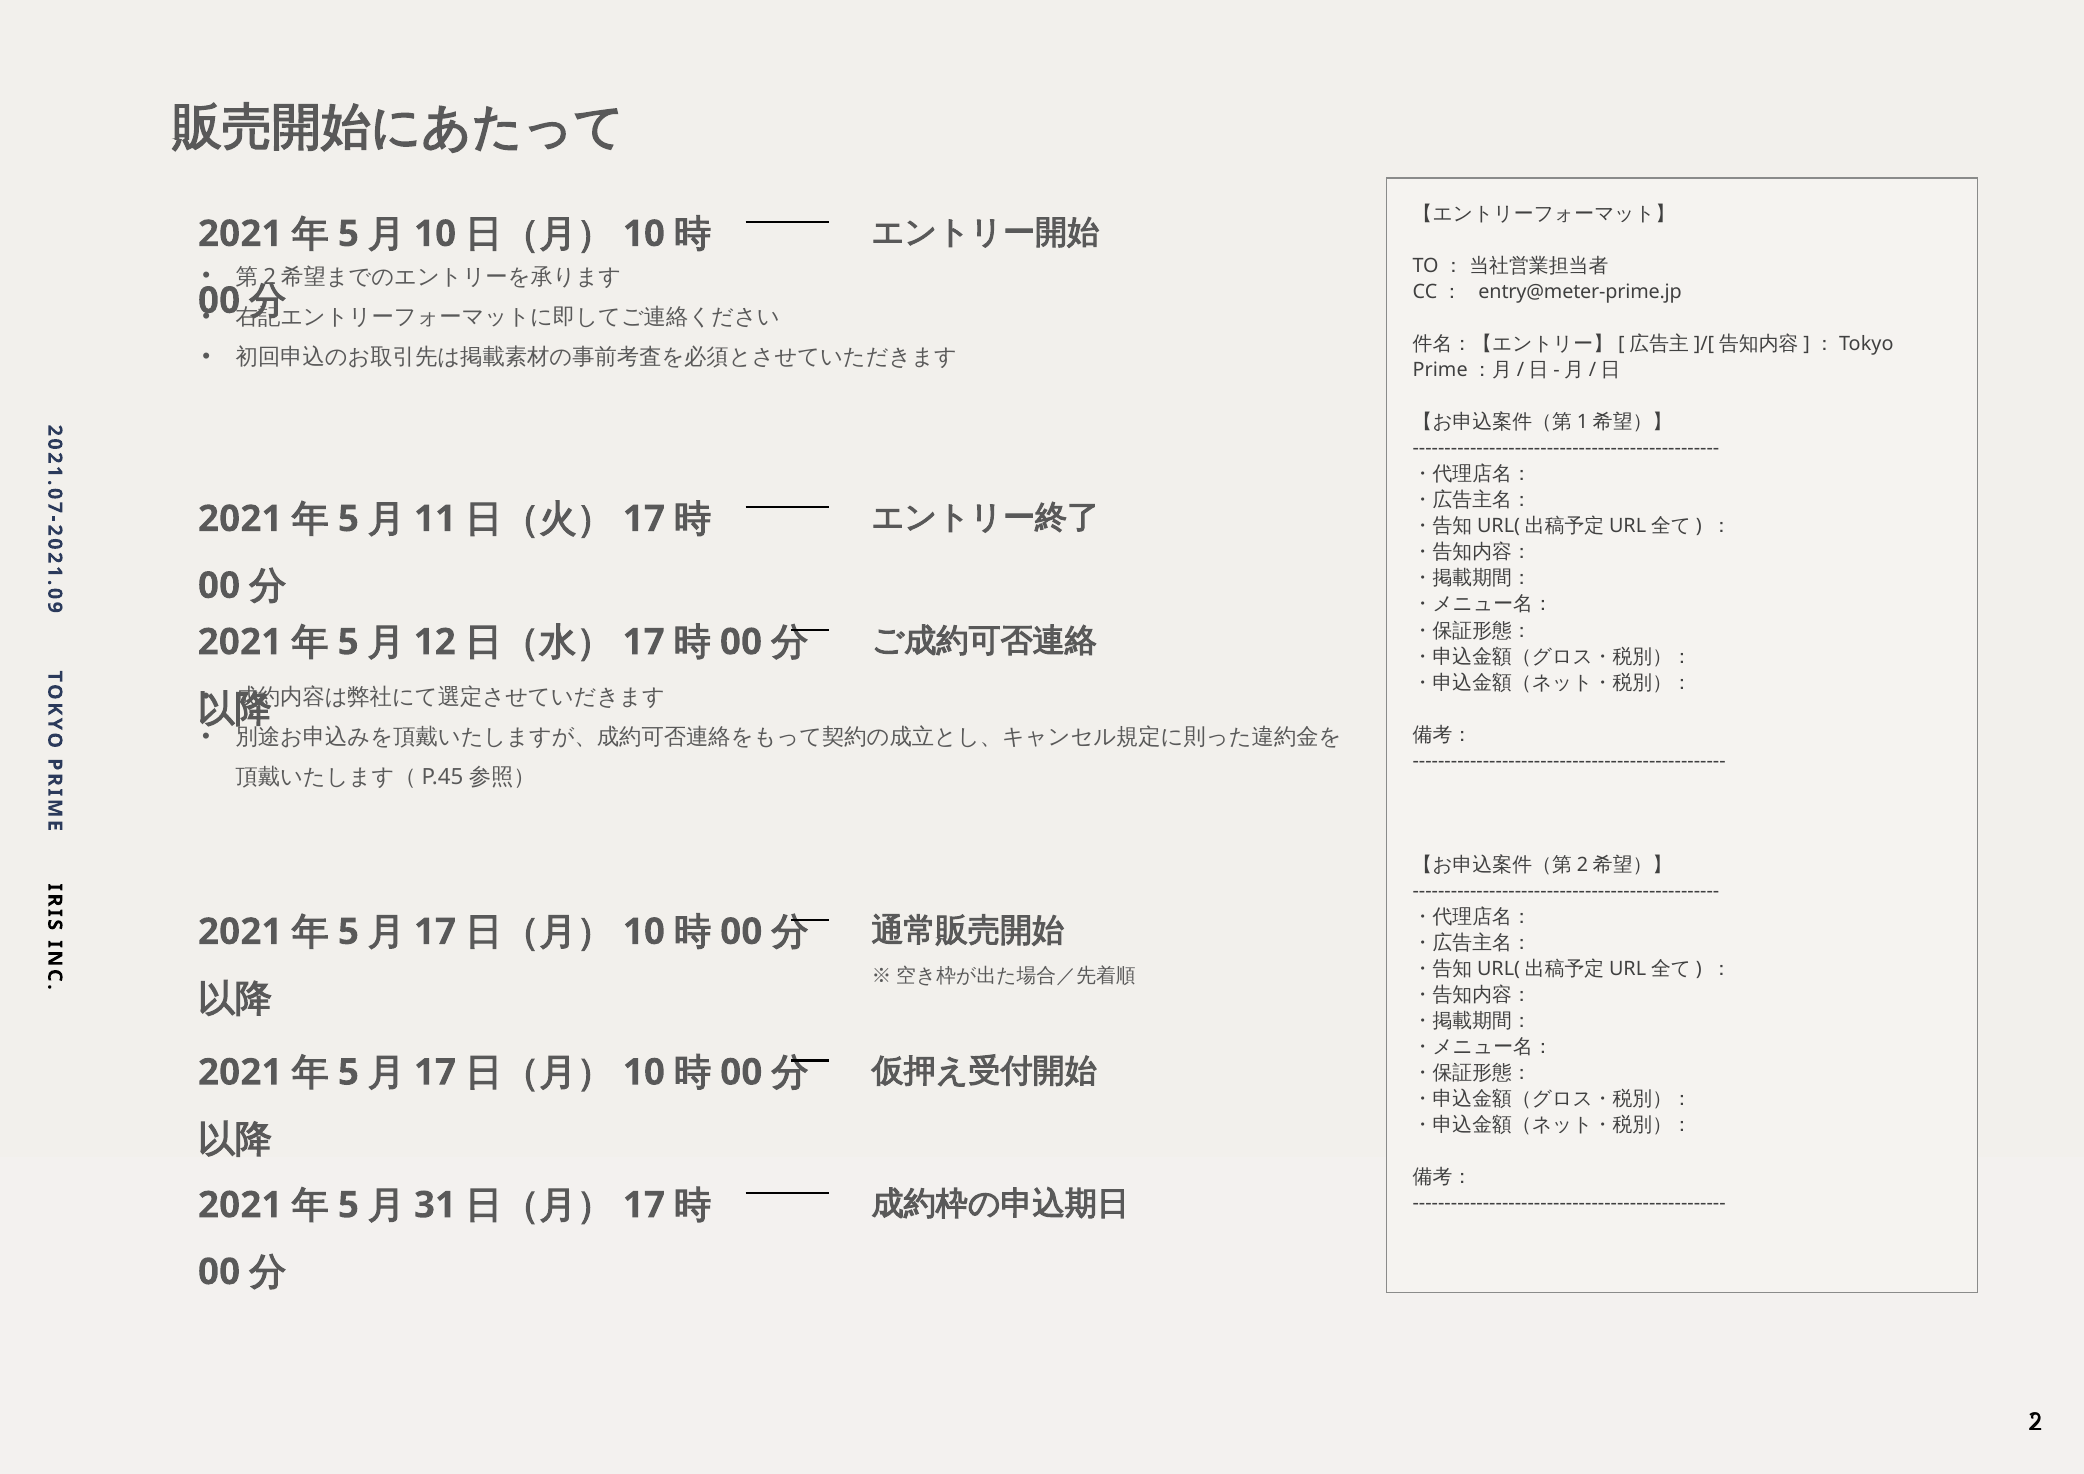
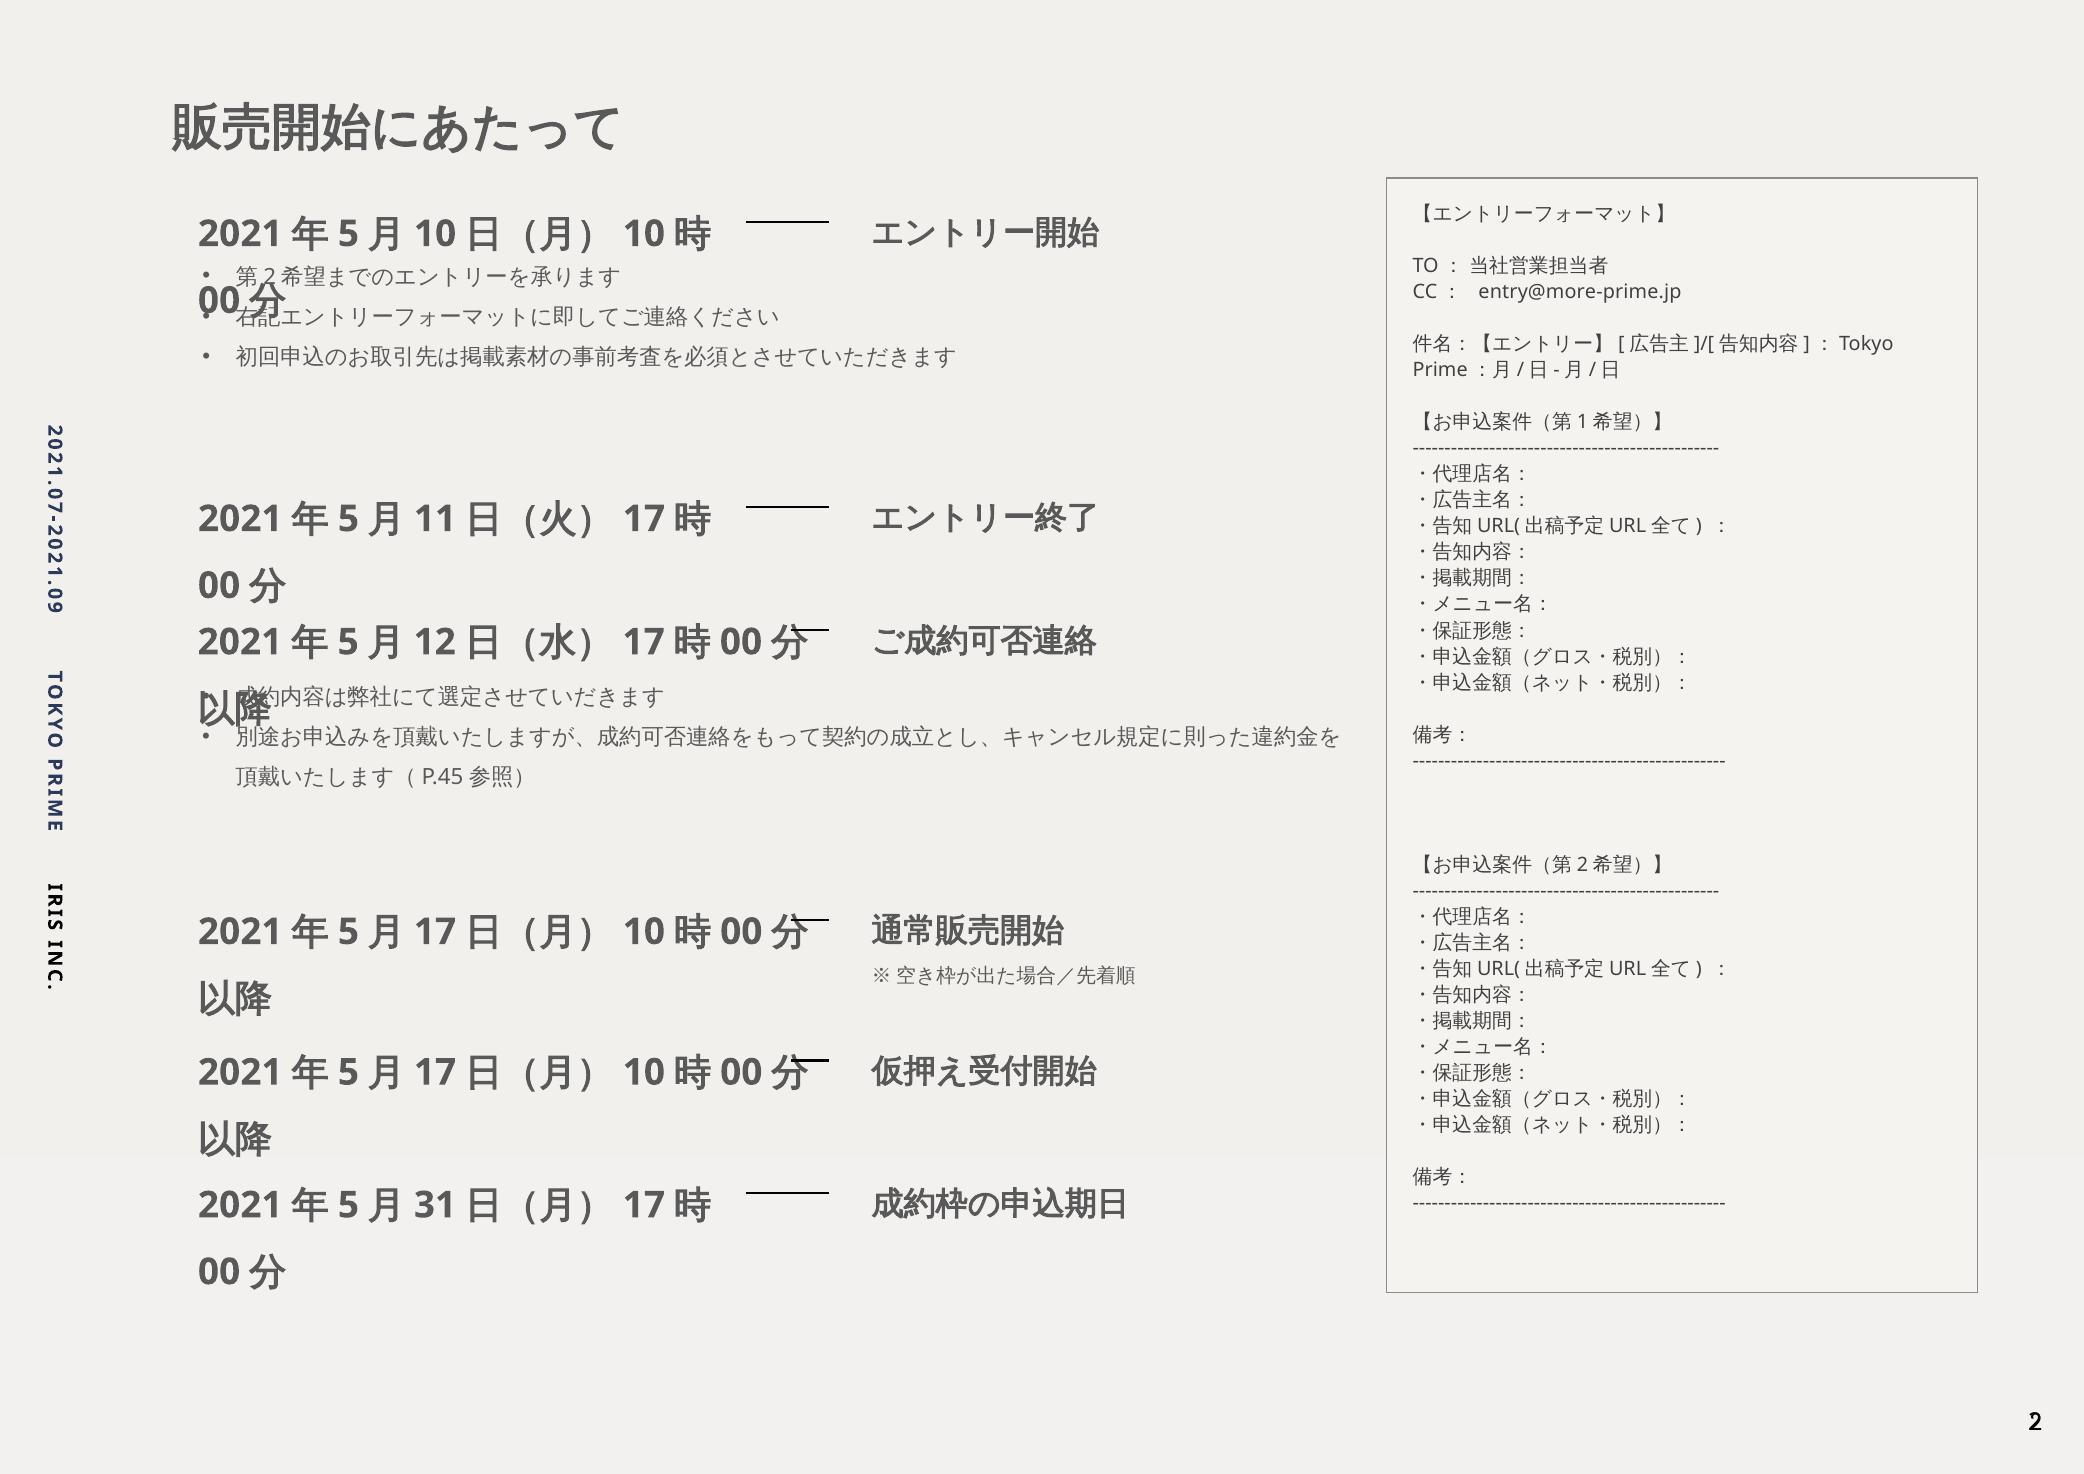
entry@meter-prime.jp: entry@meter-prime.jp -> entry@more-prime.jp (1580, 292)
